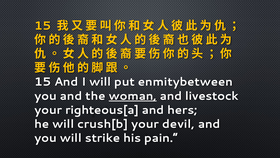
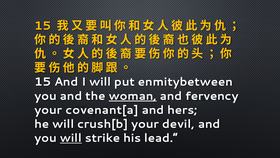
livestock: livestock -> fervency (212, 96)
righteous[a: righteous[a -> covenant[a (102, 110)
will underline: none -> present (71, 138)
pain: pain -> lead (161, 138)
